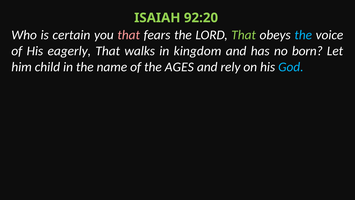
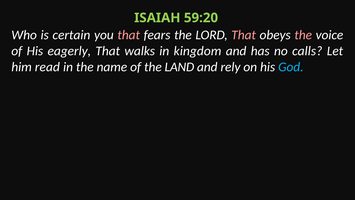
92:20: 92:20 -> 59:20 (201, 18)
That colour: light green -> pink (244, 35)
the colour: light blue -> pink (303, 35)
born: born -> calls (307, 51)
child: child -> read (47, 67)
AGES: AGES -> LAND (179, 67)
